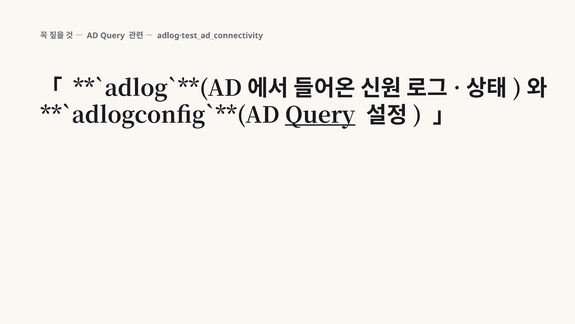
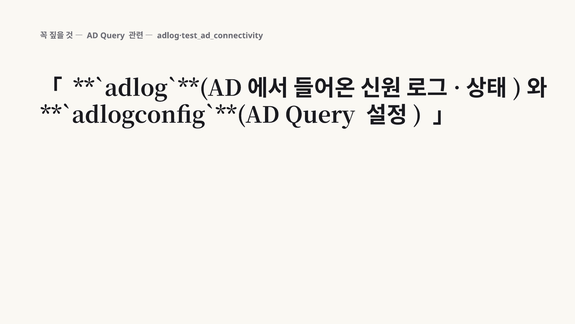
Query underline: present -> none (320, 115)
